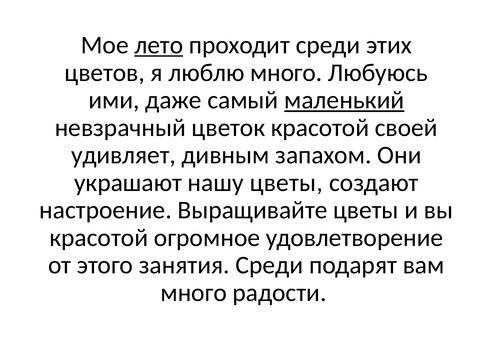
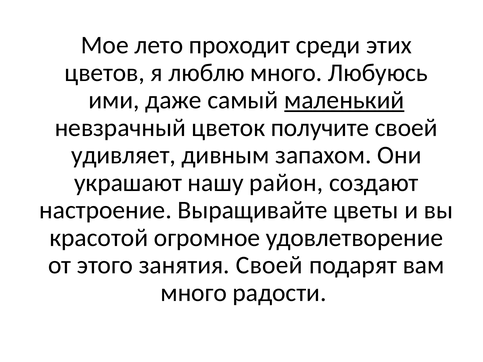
лето underline: present -> none (159, 45)
цветок красотой: красотой -> получите (320, 128)
нашу цветы: цветы -> район (286, 183)
занятия Среди: Среди -> Своей (269, 265)
